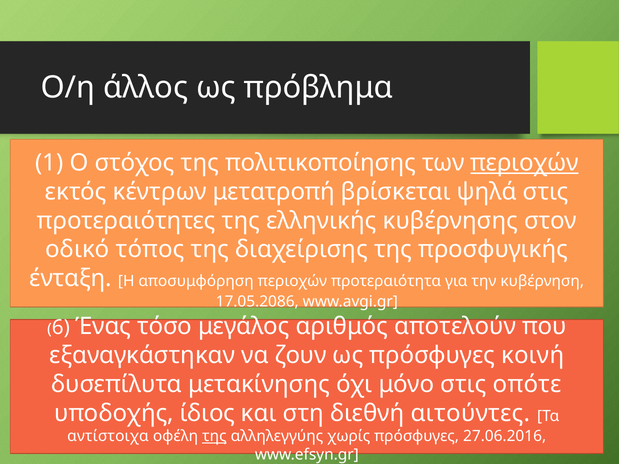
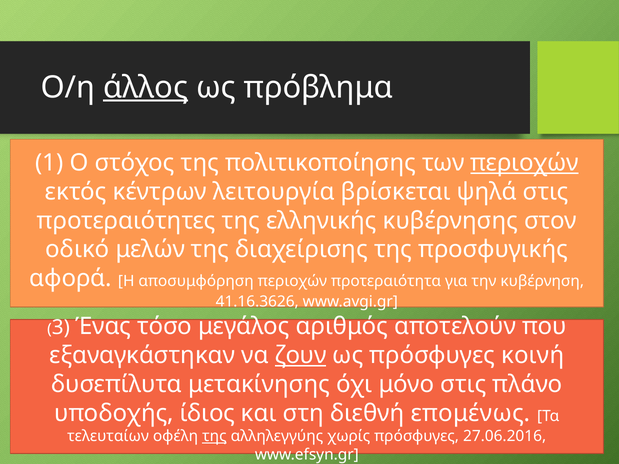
άλλος underline: none -> present (146, 87)
μετατροπή: μετατροπή -> λειτουργία (274, 192)
τόπος: τόπος -> μελών (150, 250)
ένταξη: ένταξη -> αφορά (71, 279)
17.05.2086: 17.05.2086 -> 41.16.3626 (257, 302)
6: 6 -> 3 (61, 328)
ζουν underline: none -> present (301, 356)
οπότε: οπότε -> πλάνο (527, 384)
αιτούντες: αιτούντες -> επομένως (471, 413)
αντίστοιχα: αντίστοιχα -> τελευταίων (108, 436)
